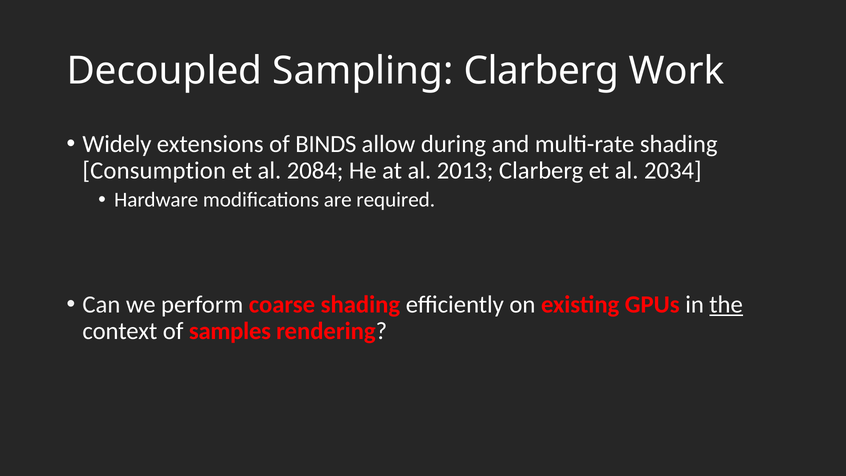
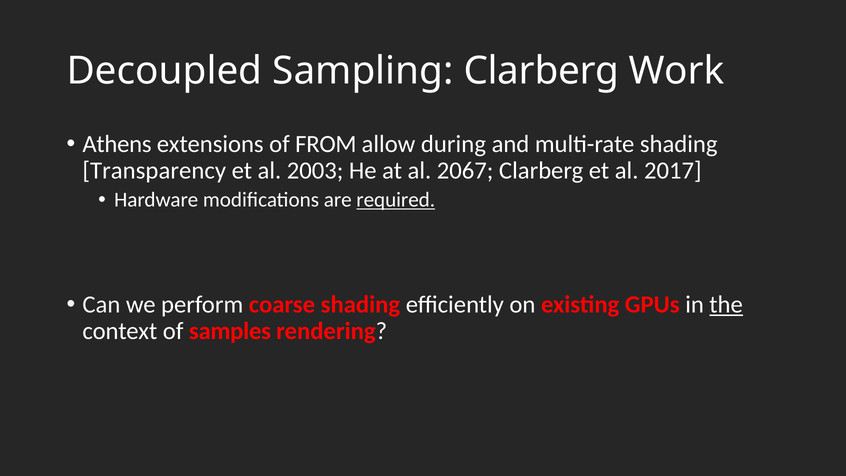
Widely: Widely -> Athens (117, 144)
BINDS: BINDS -> FROM (326, 144)
Consumption: Consumption -> Transparency (154, 171)
2084: 2084 -> 2003 (315, 171)
2013: 2013 -> 2067 (465, 171)
2034: 2034 -> 2017 (673, 171)
required underline: none -> present (396, 200)
